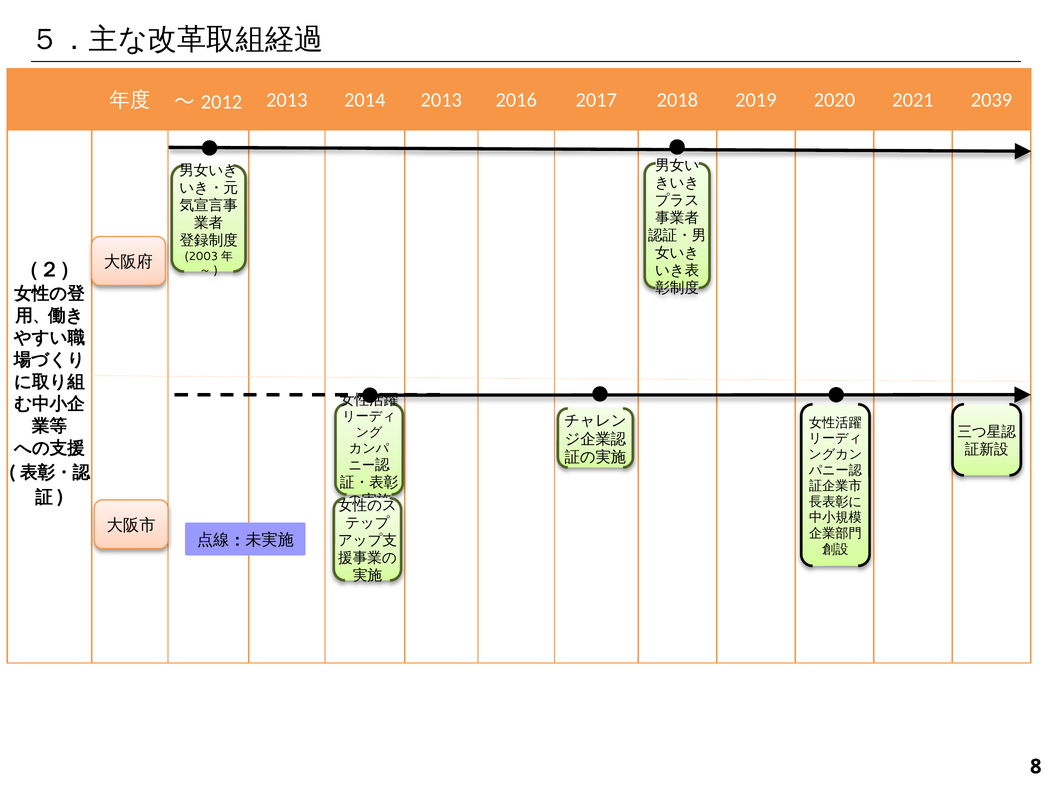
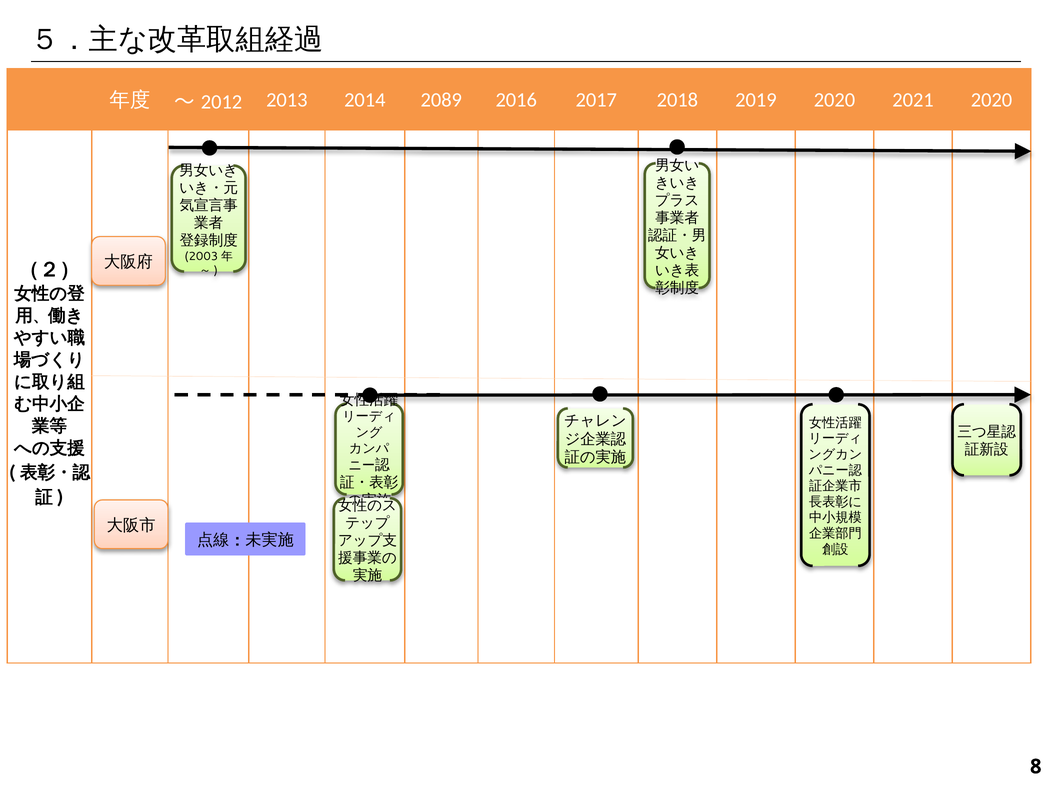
2014 2013: 2013 -> 2089 (441, 100)
2021 2039: 2039 -> 2020 (992, 100)
